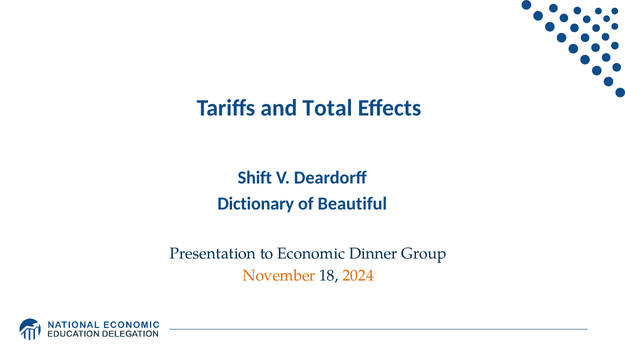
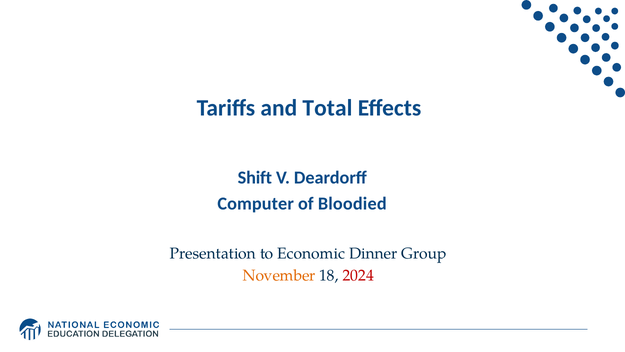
Dictionary: Dictionary -> Computer (256, 204)
Beautiful: Beautiful -> Bloodied (352, 204)
2024 colour: orange -> red (358, 275)
